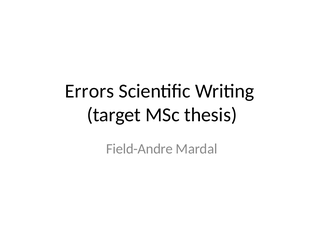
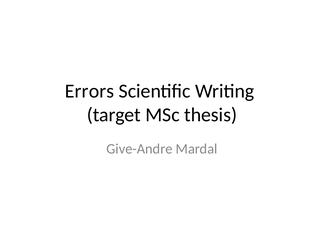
Field-Andre: Field-Andre -> Give-Andre (139, 149)
